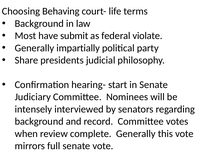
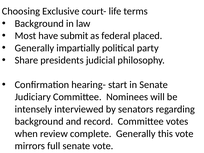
Behaving: Behaving -> Exclusive (61, 11)
violate: violate -> placed (147, 36)
